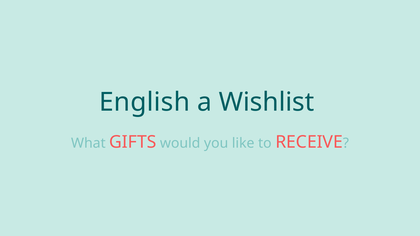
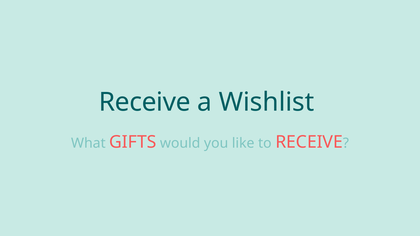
English: English -> Receive (145, 102)
